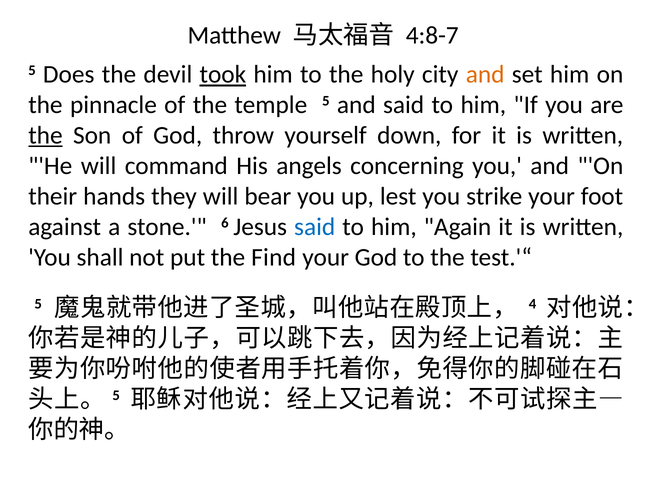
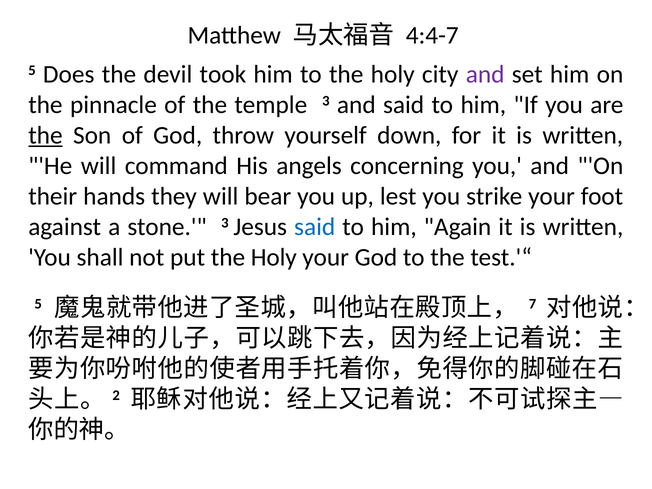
4:8-7: 4:8-7 -> 4:4-7 (432, 35)
took underline: present -> none (223, 75)
and colour: orange -> purple (485, 75)
temple 5: 5 -> 3 (326, 101)
stone 6: 6 -> 3 (225, 223)
put the Find: Find -> Holy (274, 257)
4: 4 -> 7 (532, 304)
5: 5 -> 2 (116, 395)
